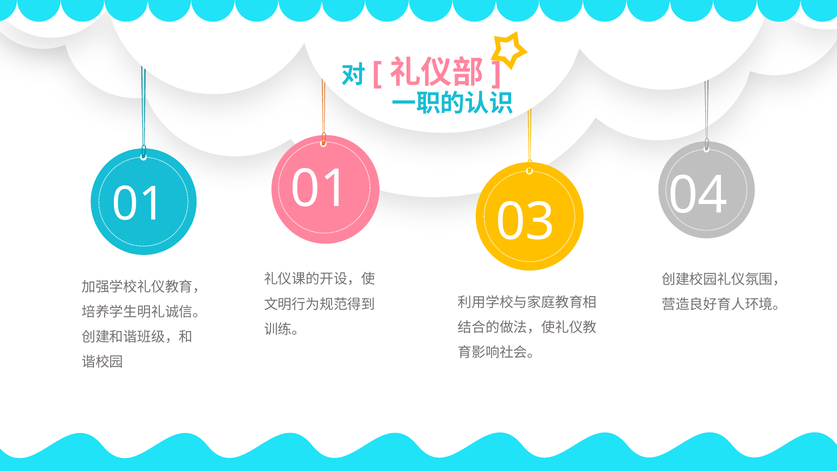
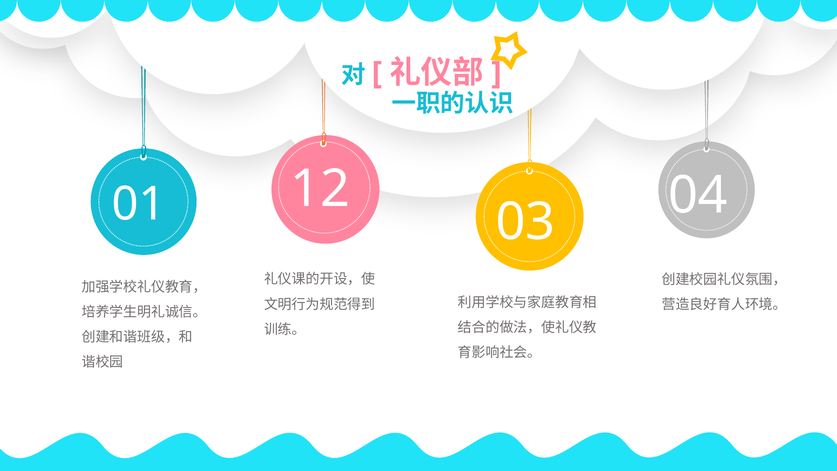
01 01: 01 -> 12 (320, 189)
